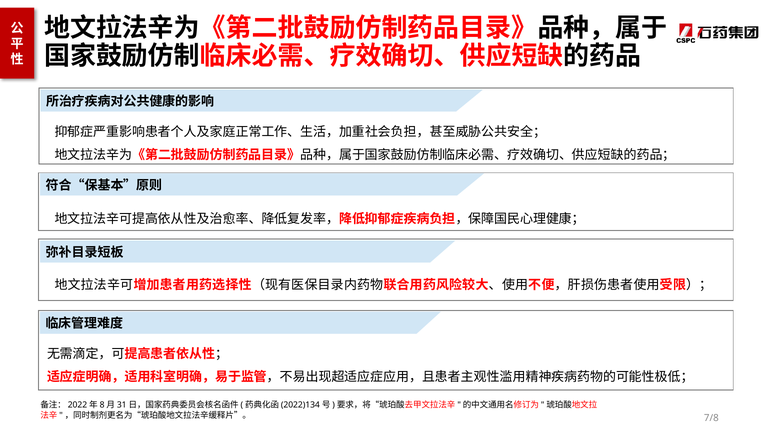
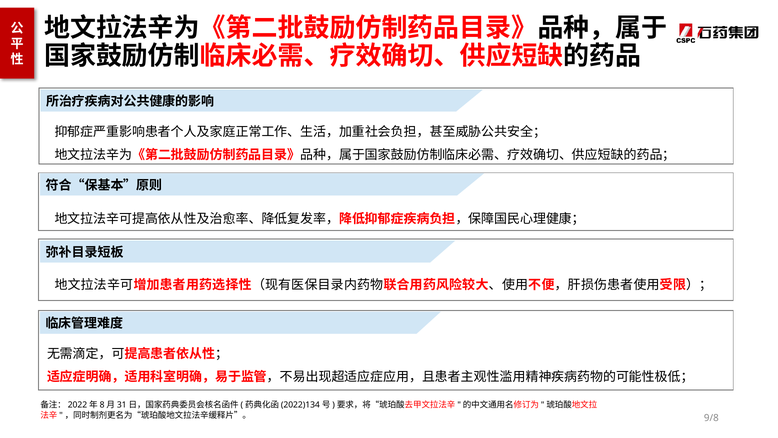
7/8: 7/8 -> 9/8 (711, 418)
